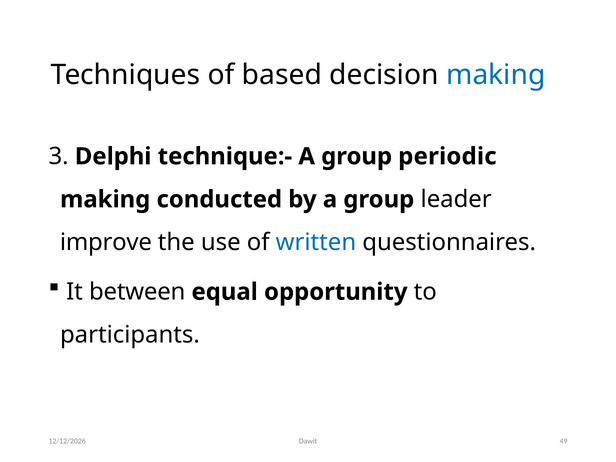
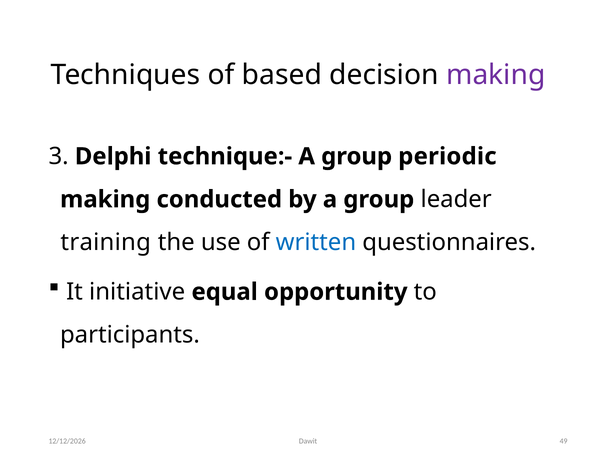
making colour: blue -> purple (496, 75)
improve: improve -> training (106, 242)
between: between -> initiative (137, 292)
